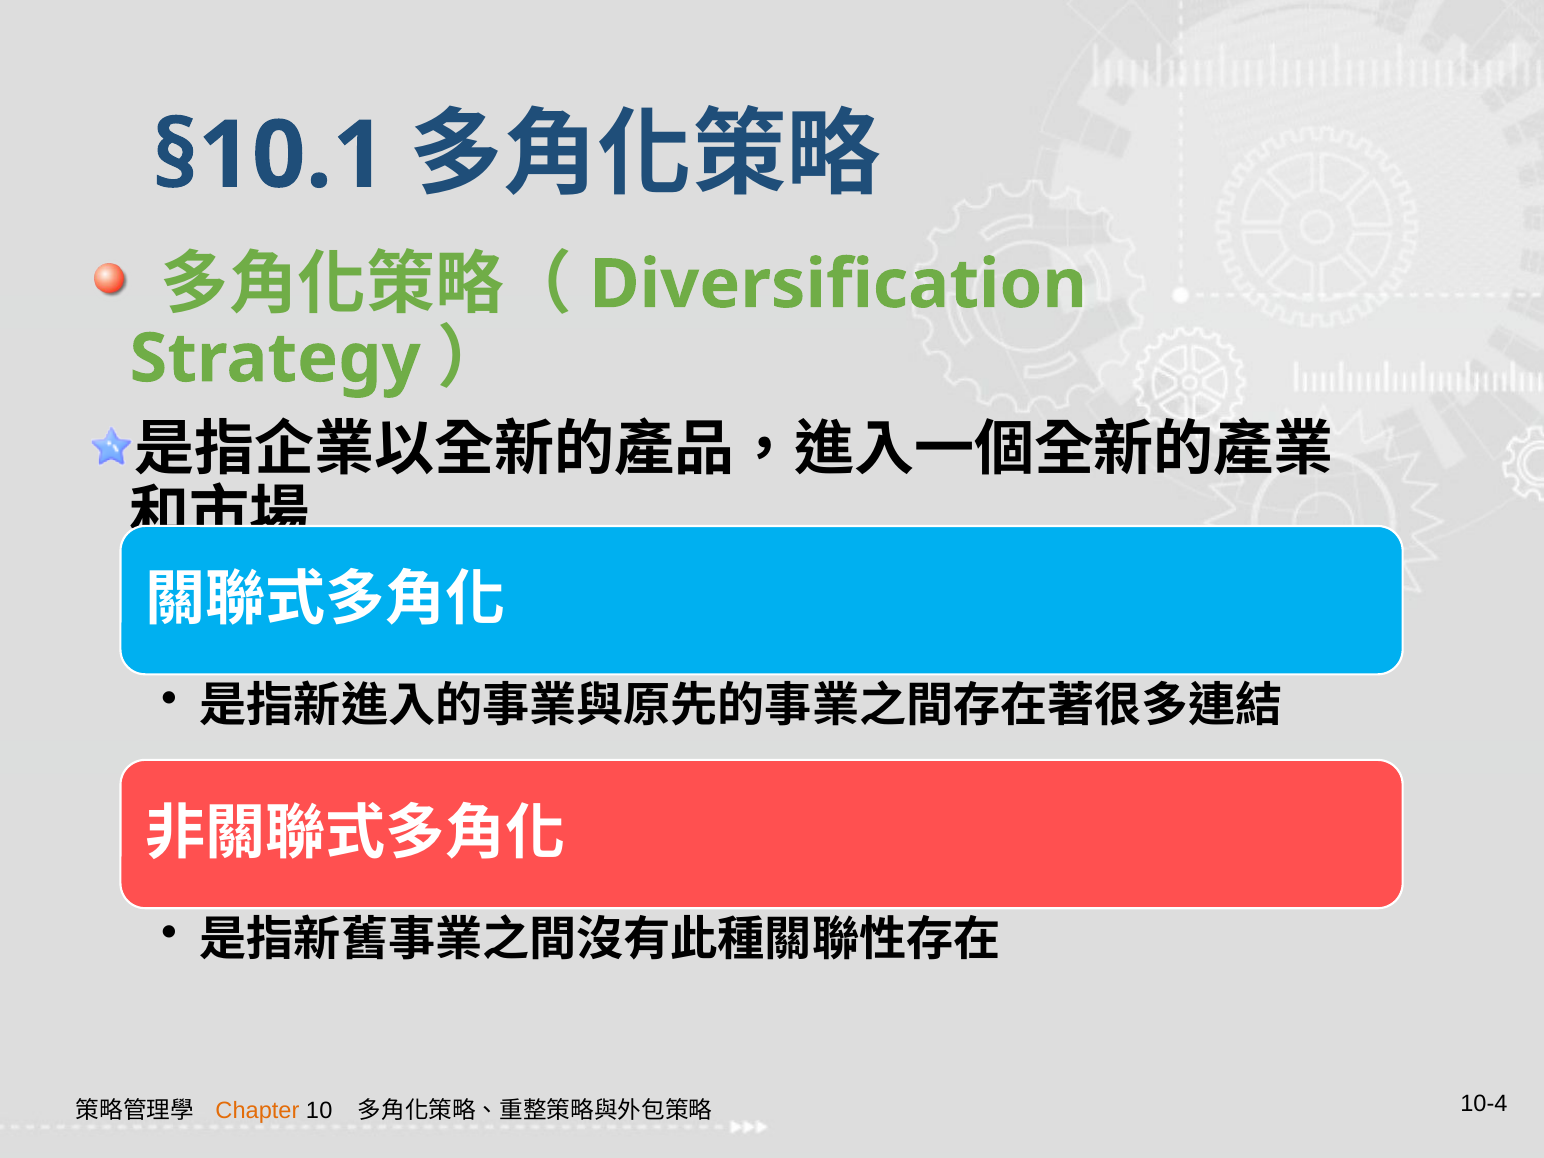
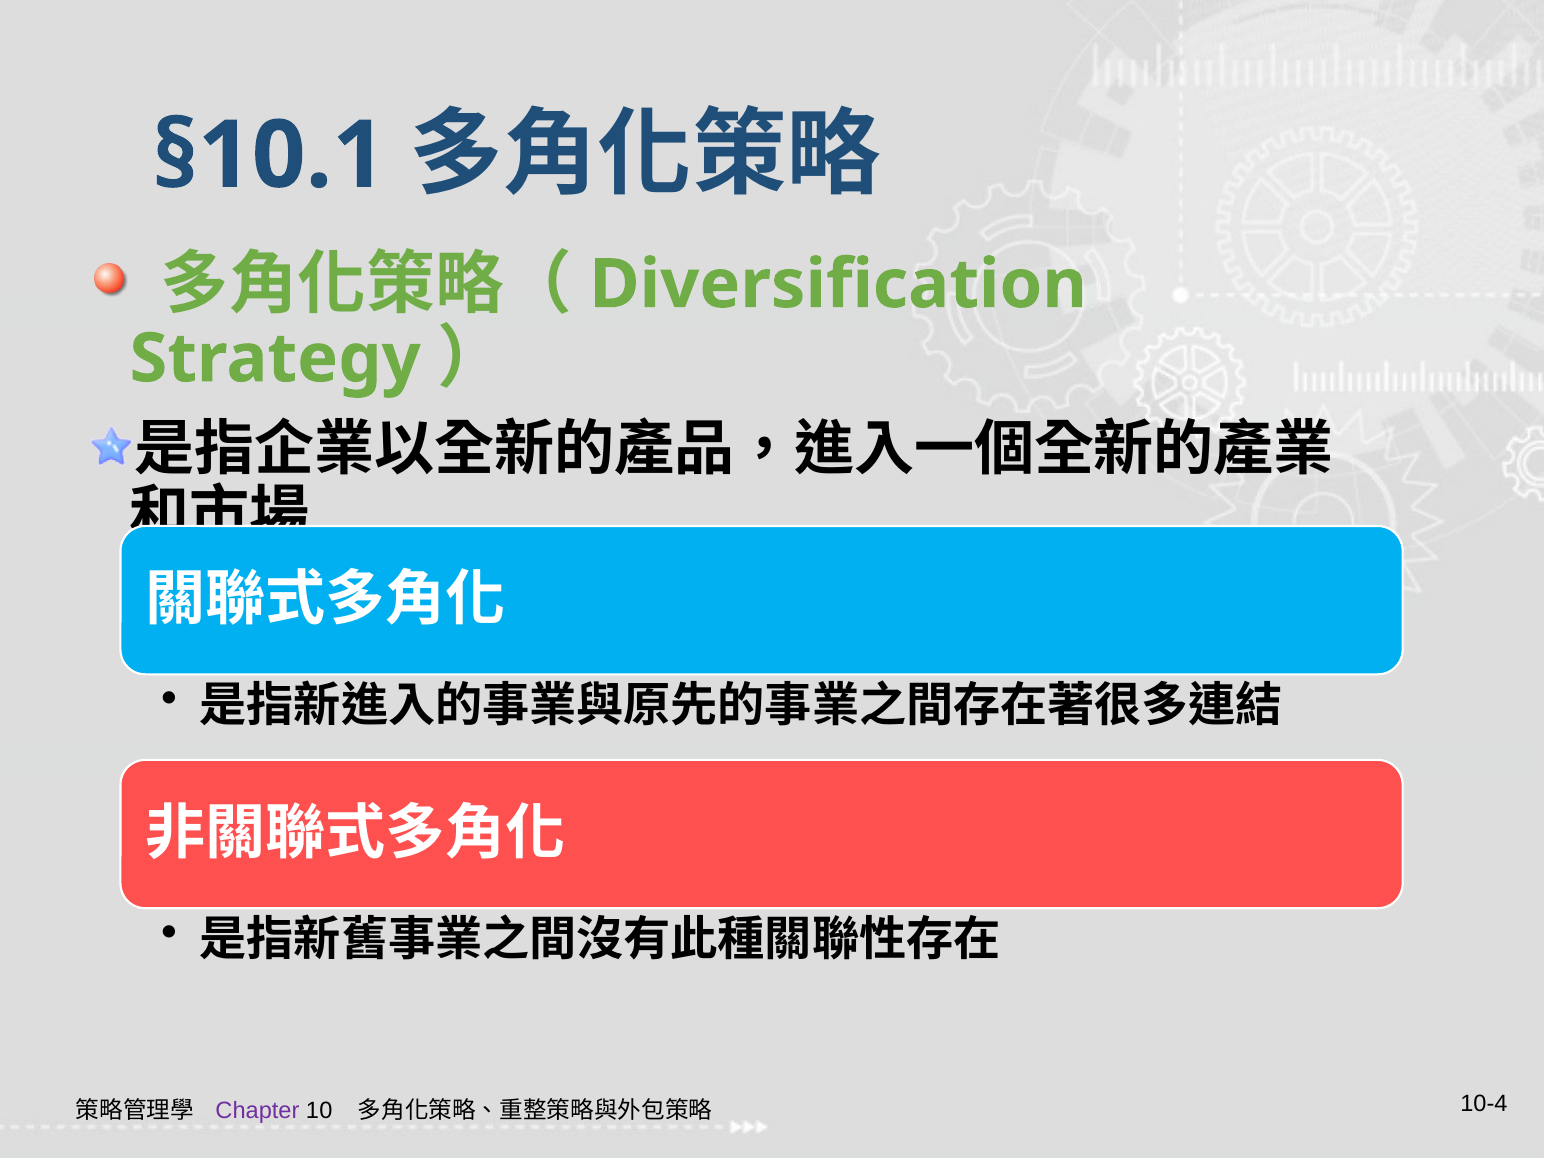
Chapter colour: orange -> purple (257, 1111)
